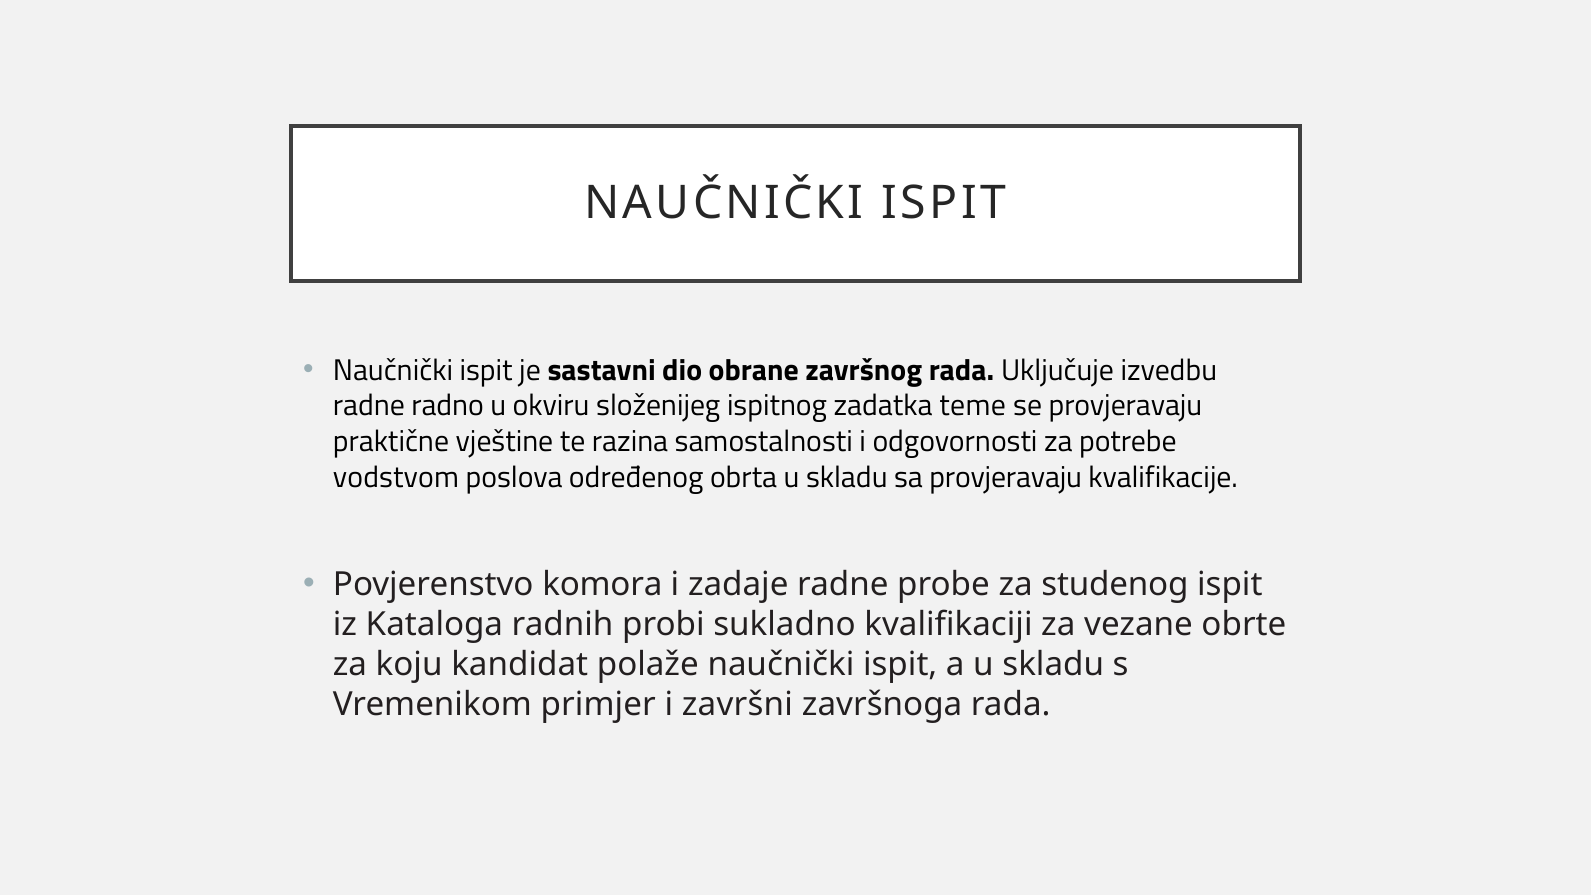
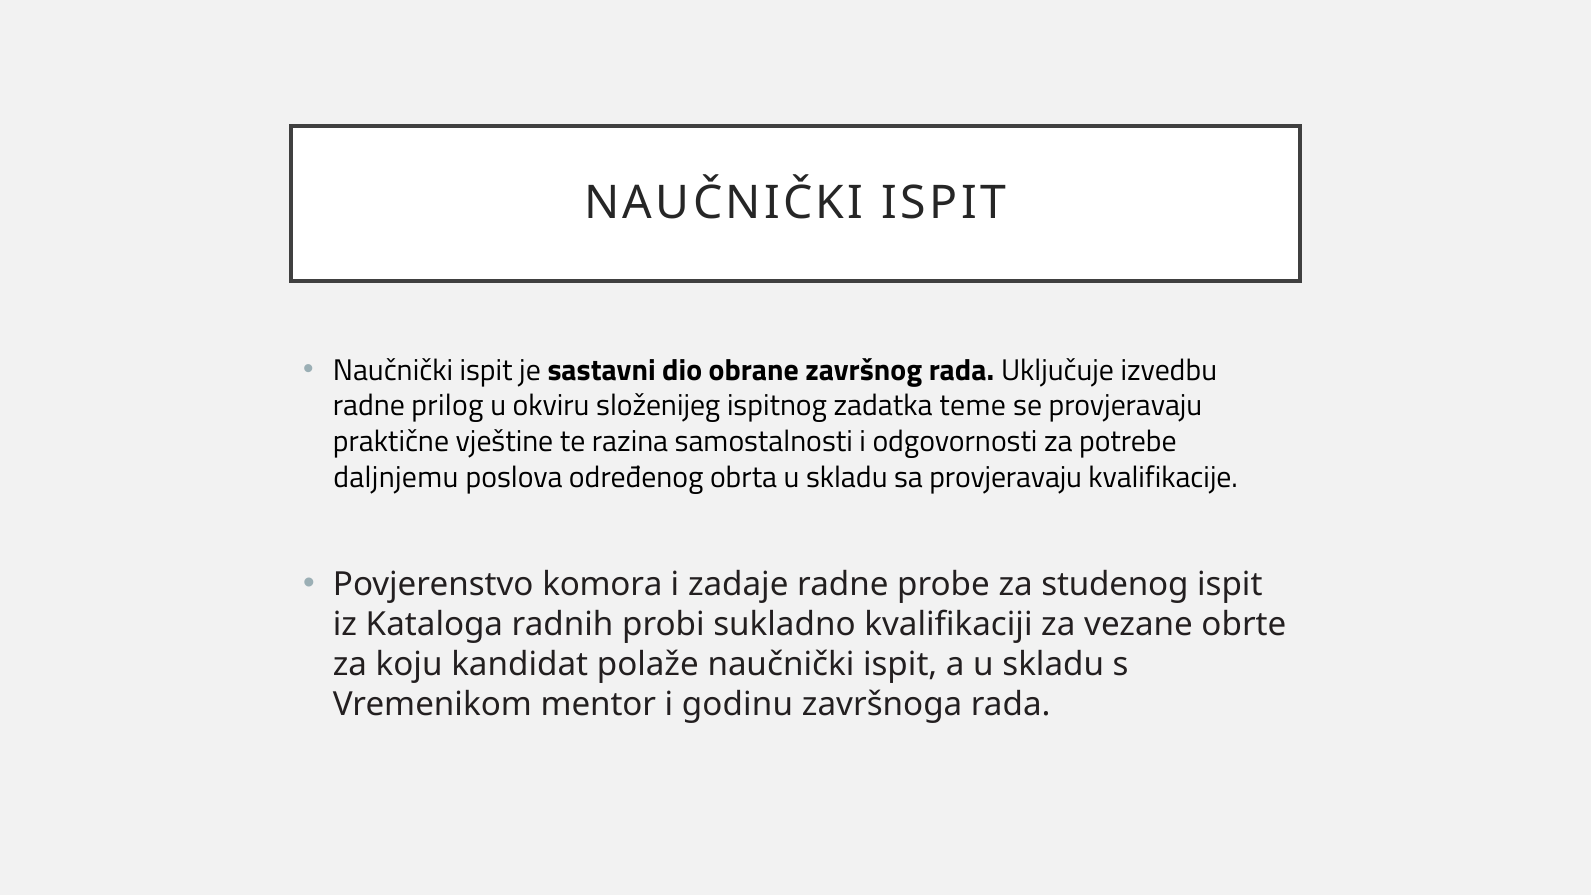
radno: radno -> prilog (447, 406)
vodstvom: vodstvom -> daljnjemu (396, 478)
primjer: primjer -> mentor (598, 704)
završni: završni -> godinu (738, 704)
